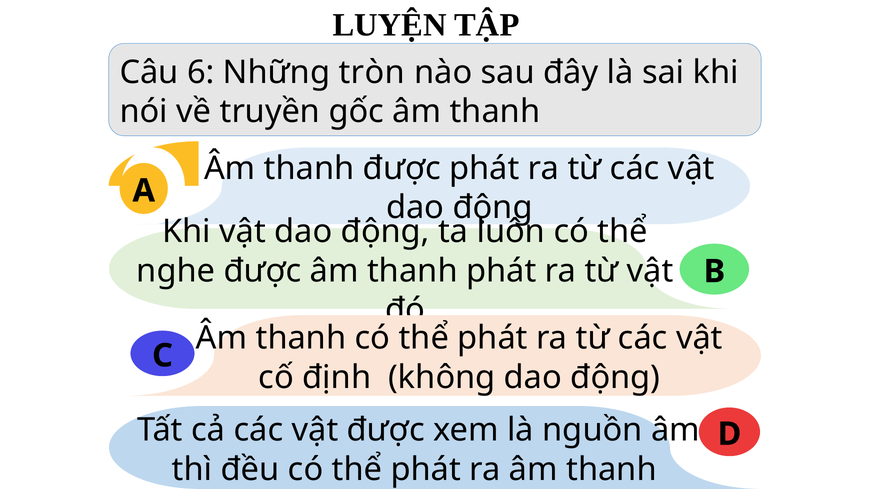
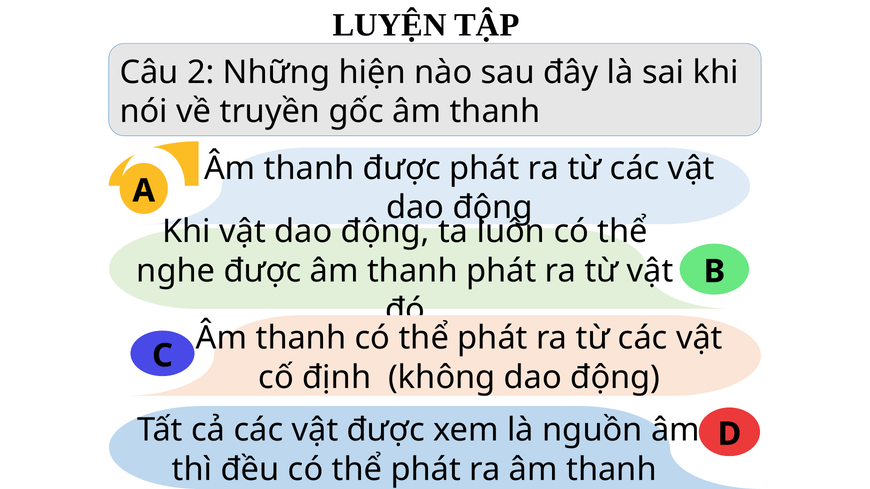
6: 6 -> 2 (201, 72)
tròn: tròn -> hiện (372, 72)
